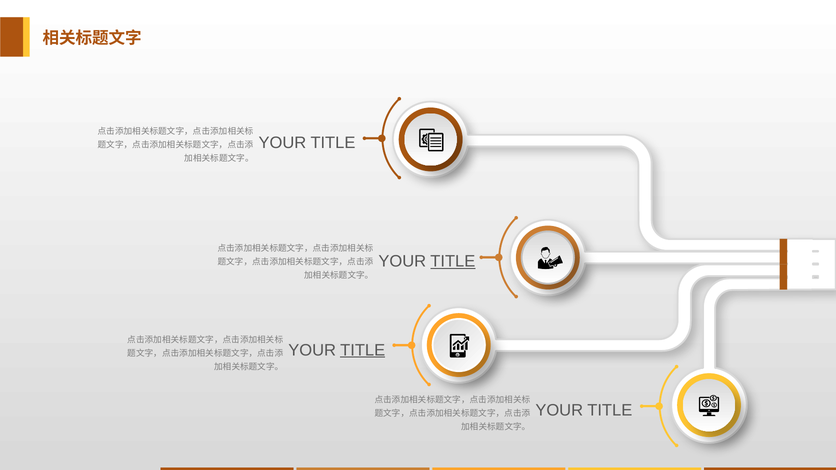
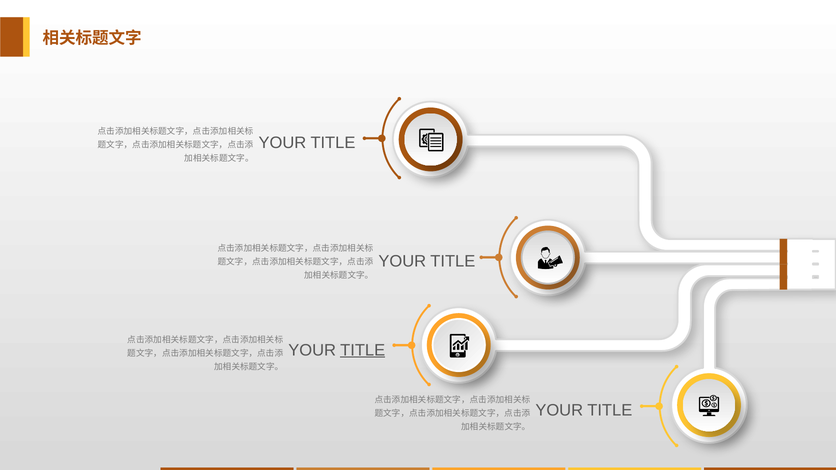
TITLE underline: present -> none (453, 262)
